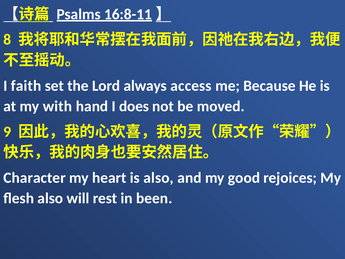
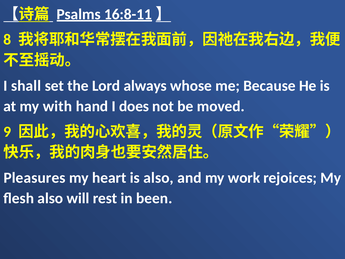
faith: faith -> shall (26, 86)
access: access -> whose (191, 86)
Character: Character -> Pleasures (35, 178)
good: good -> work (244, 178)
